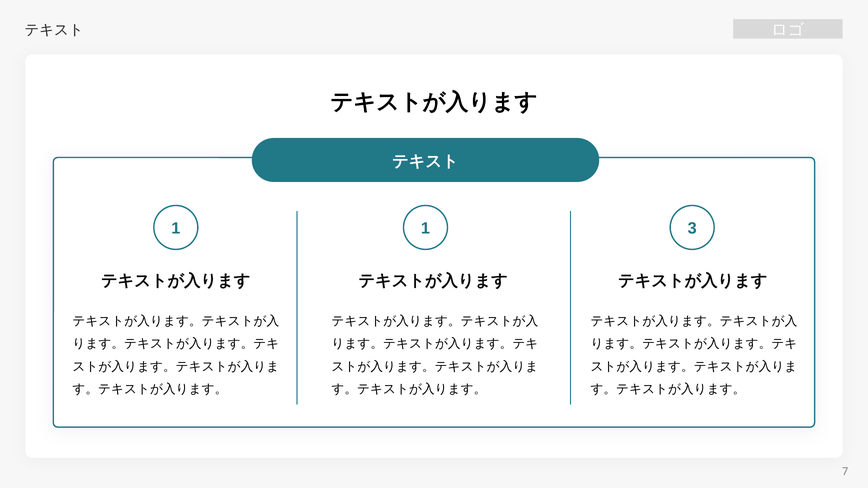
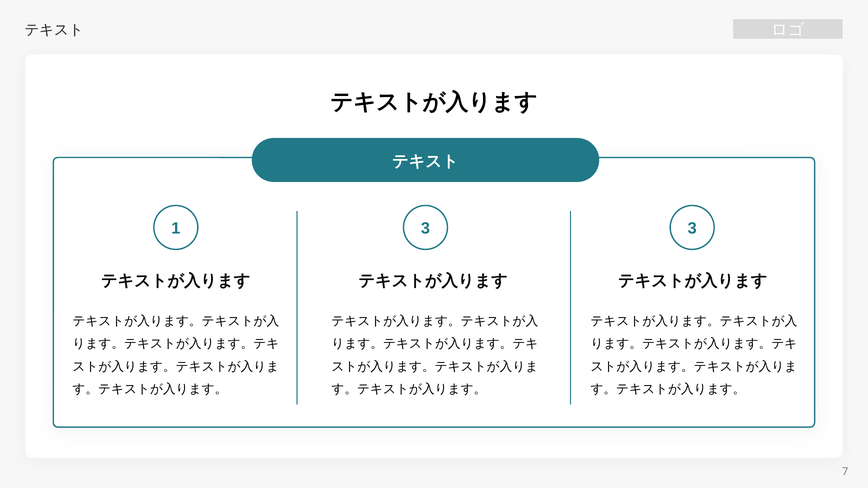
1 1: 1 -> 3 (425, 229)
